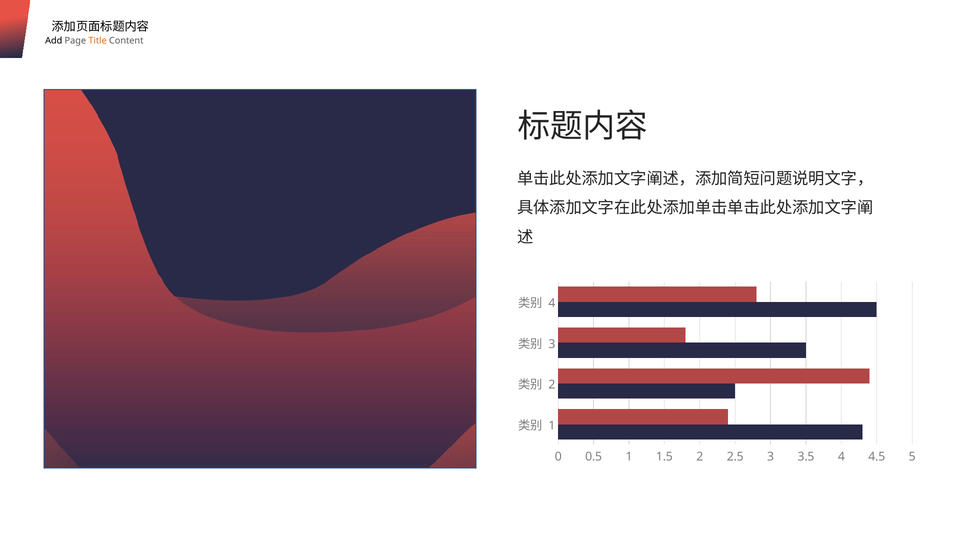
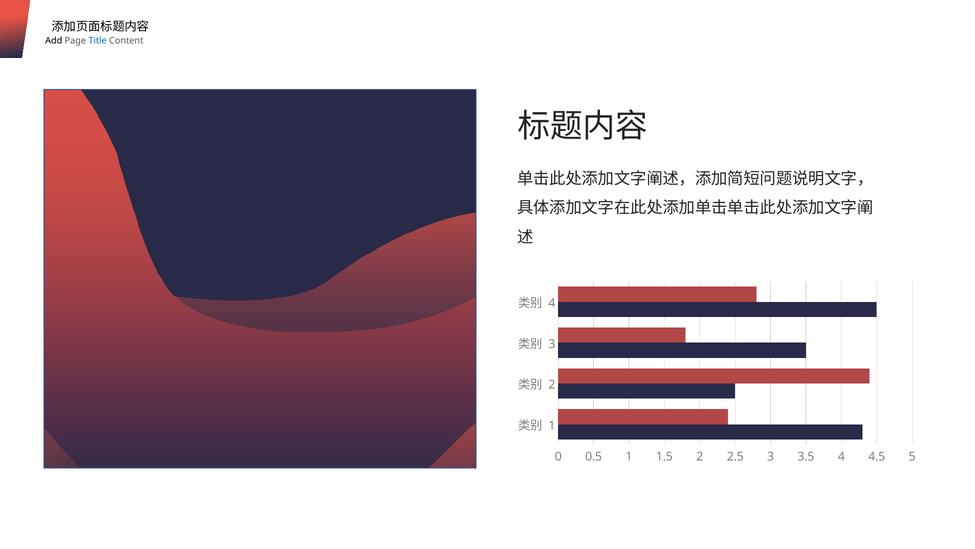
Title colour: orange -> blue (98, 41)
